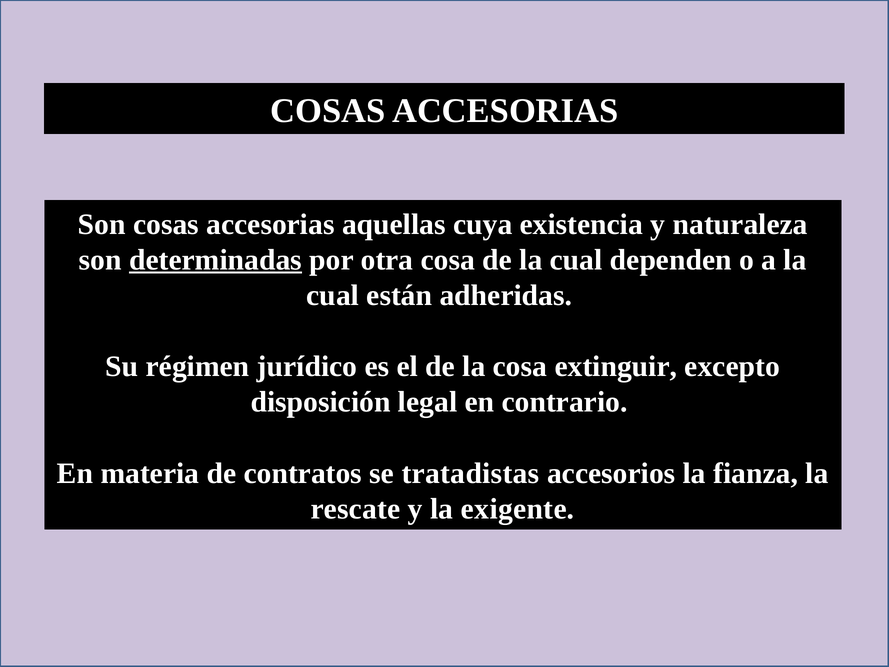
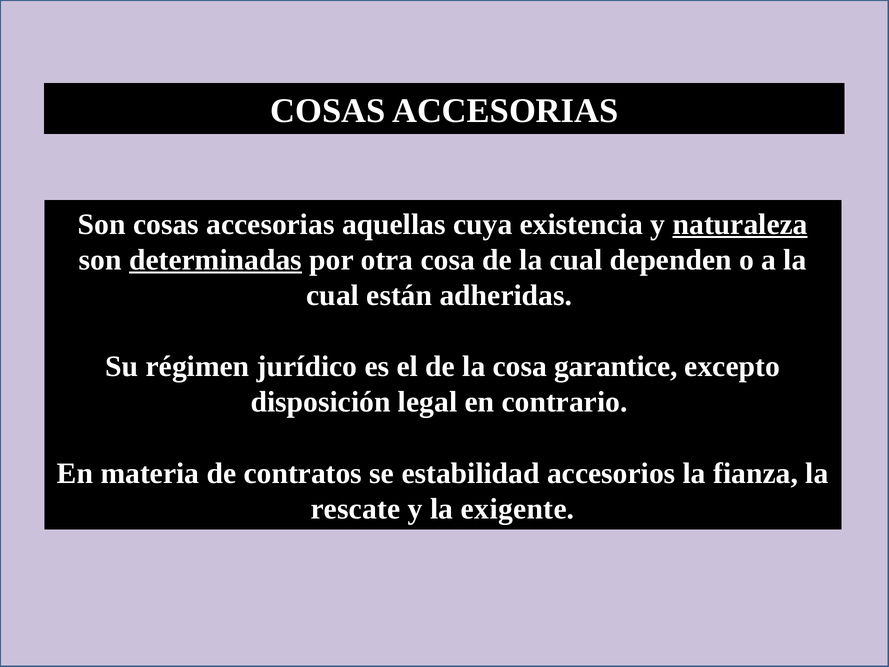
naturaleza underline: none -> present (740, 224)
extinguir: extinguir -> garantice (616, 366)
tratadistas: tratadistas -> estabilidad (471, 473)
